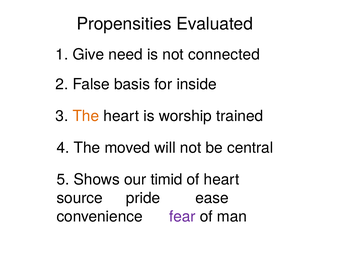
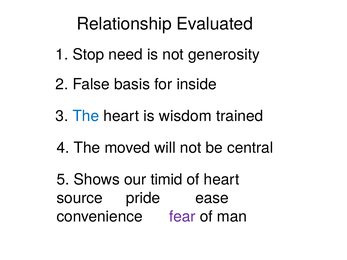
Propensities: Propensities -> Relationship (124, 24)
Give: Give -> Stop (88, 55)
connected: connected -> generosity (224, 55)
The colour: orange -> blue (86, 116)
worship: worship -> wisdom (185, 116)
